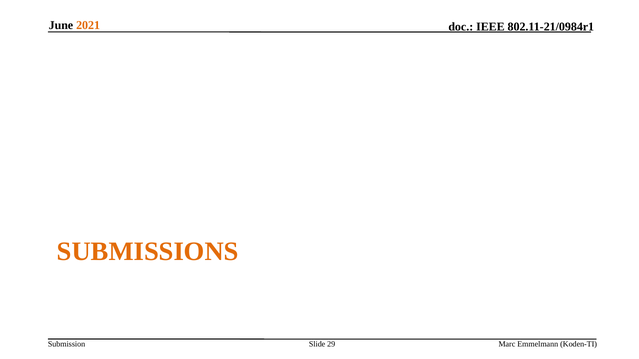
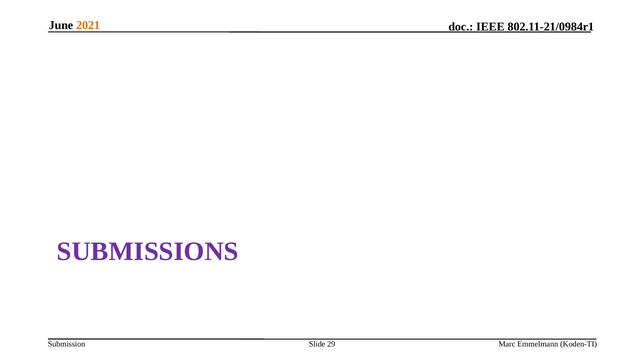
SUBMISSIONS colour: orange -> purple (148, 252)
